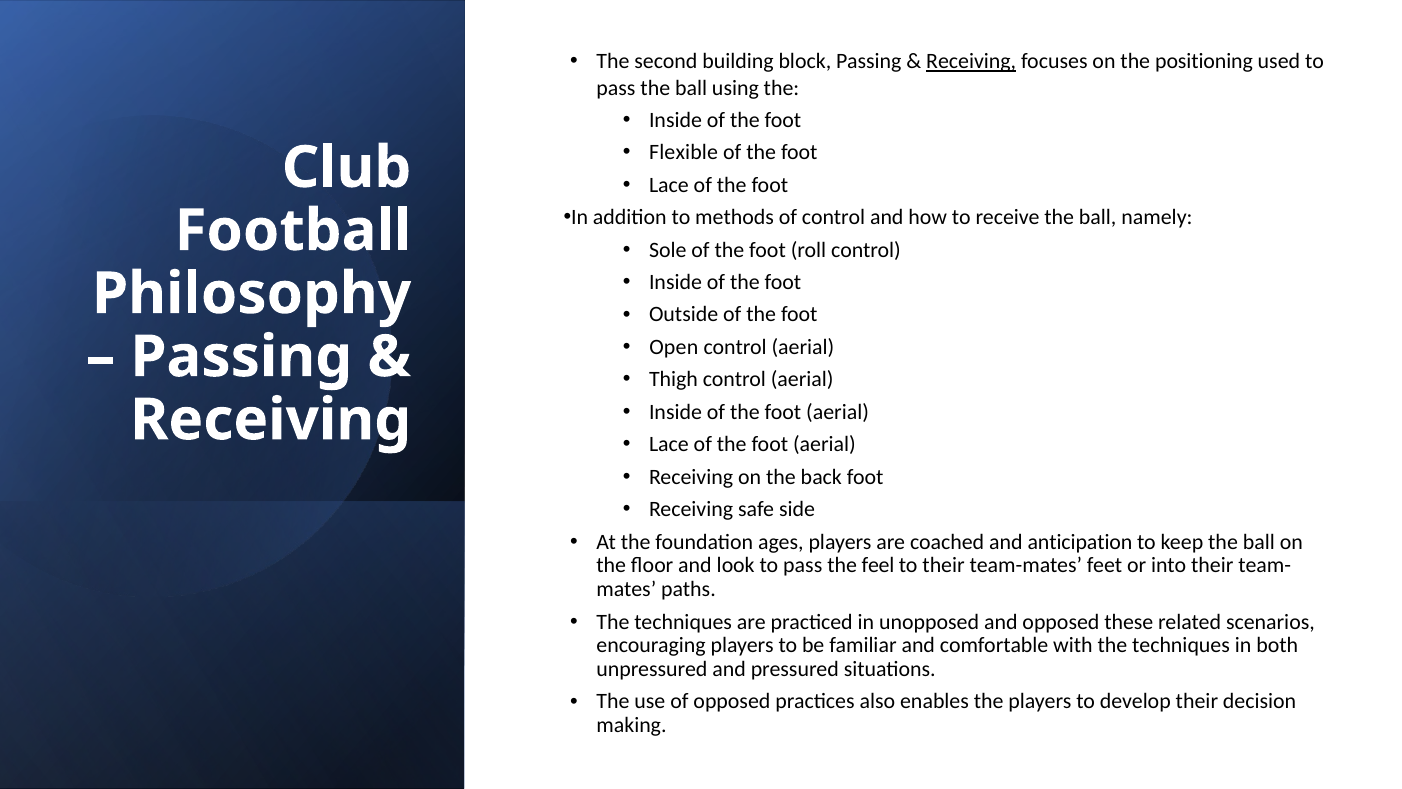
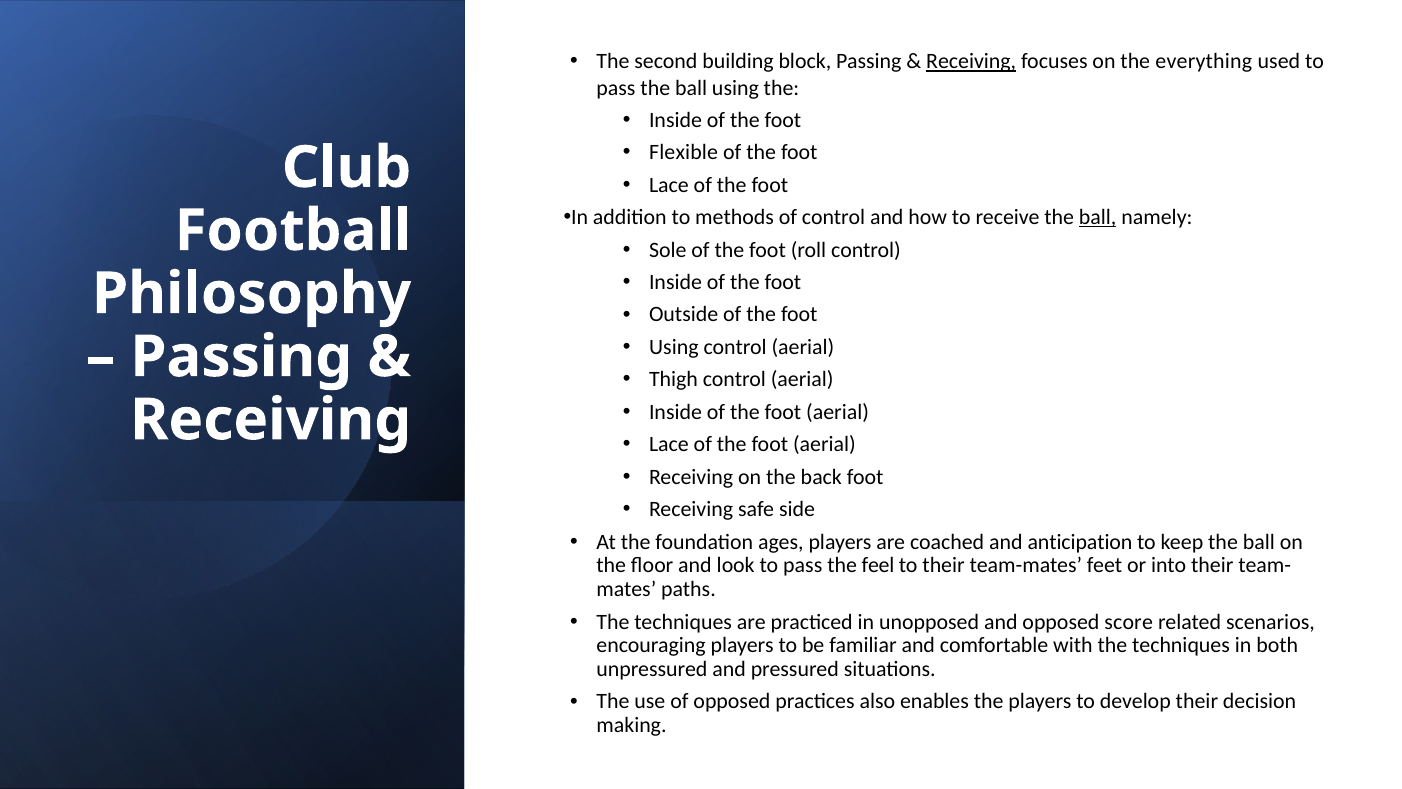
positioning: positioning -> everything (1204, 61)
ball underline: none -> present (1098, 217)
Open: Open -> Using (674, 347)
these: these -> score (1129, 622)
